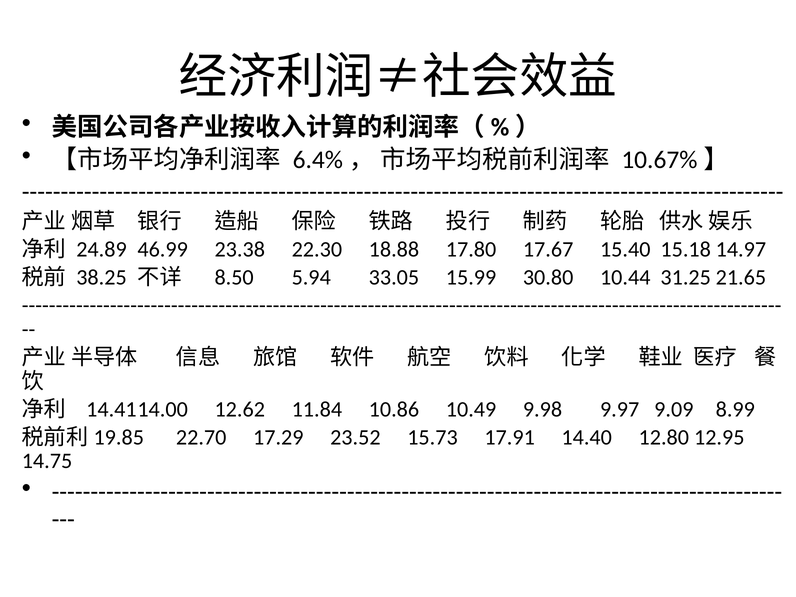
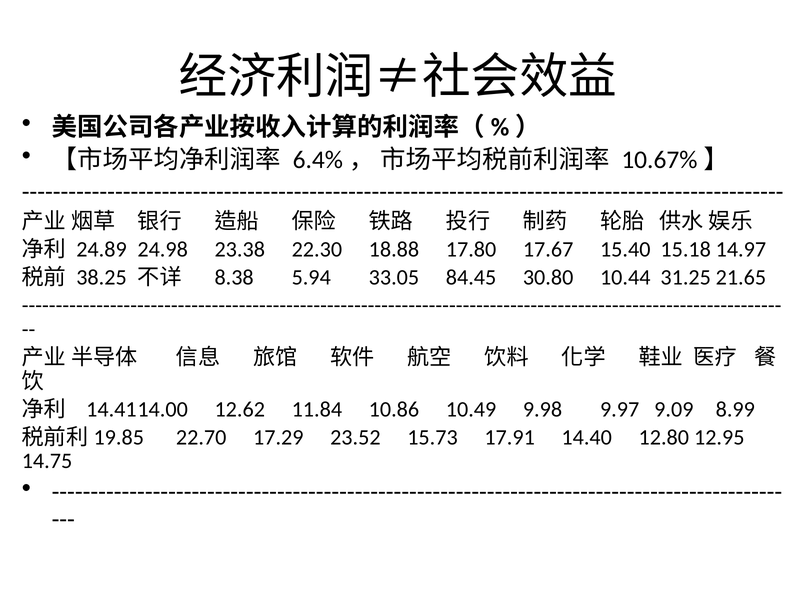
46.99: 46.99 -> 24.98 (163, 249)
8.50: 8.50 -> 8.38 (234, 277)
15.99: 15.99 -> 84.45 (471, 277)
